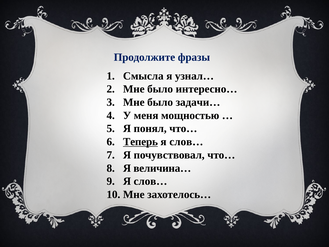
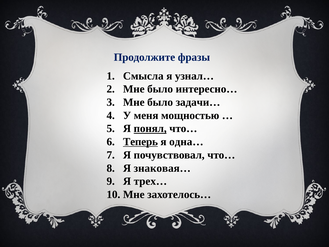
понял underline: none -> present (150, 128)
слов…: слов… -> одна… (186, 142)
величина…: величина… -> знаковая… (162, 168)
слов…: слов… -> трех… (150, 181)
